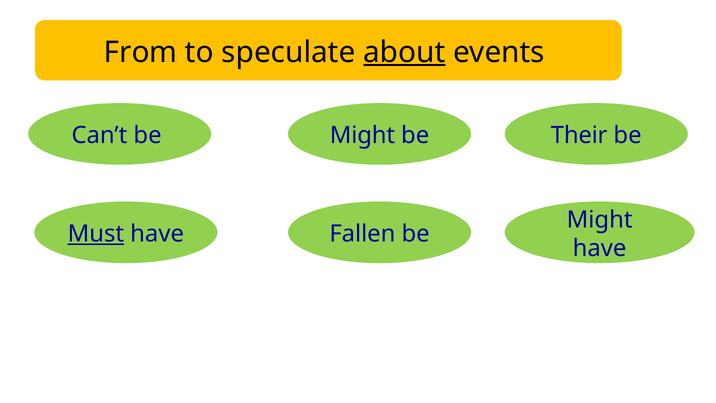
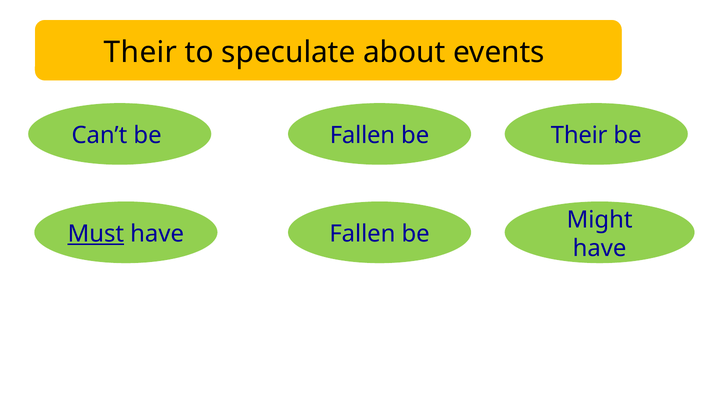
From: From -> Their (140, 52)
about underline: present -> none (404, 52)
Can’t be Might: Might -> Fallen (362, 135)
